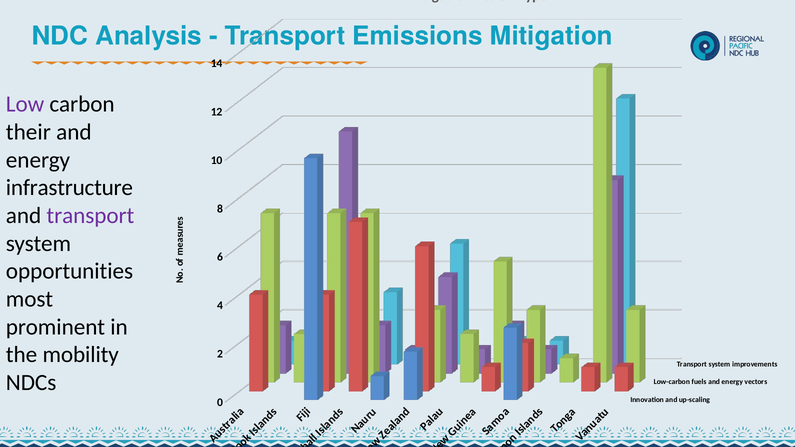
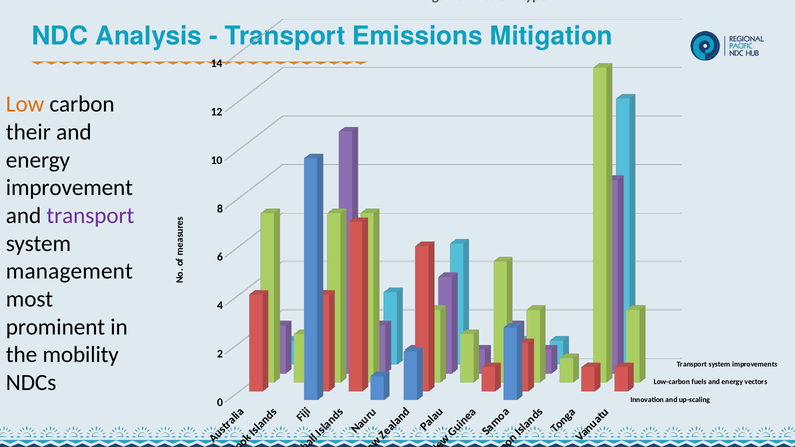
Low colour: purple -> orange (25, 104)
infrastructure: infrastructure -> improvement (69, 188)
opportunities: opportunities -> management (69, 271)
